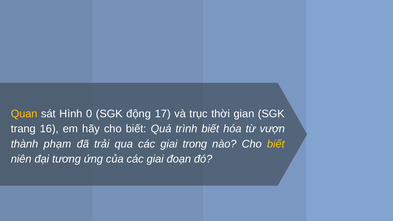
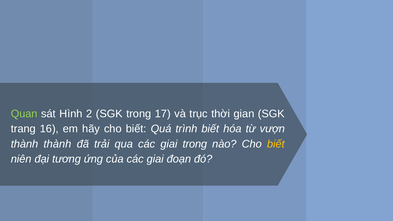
Quan colour: yellow -> light green (24, 114)
0: 0 -> 2 (89, 114)
SGK động: động -> trong (139, 114)
thành phạm: phạm -> thành (57, 144)
